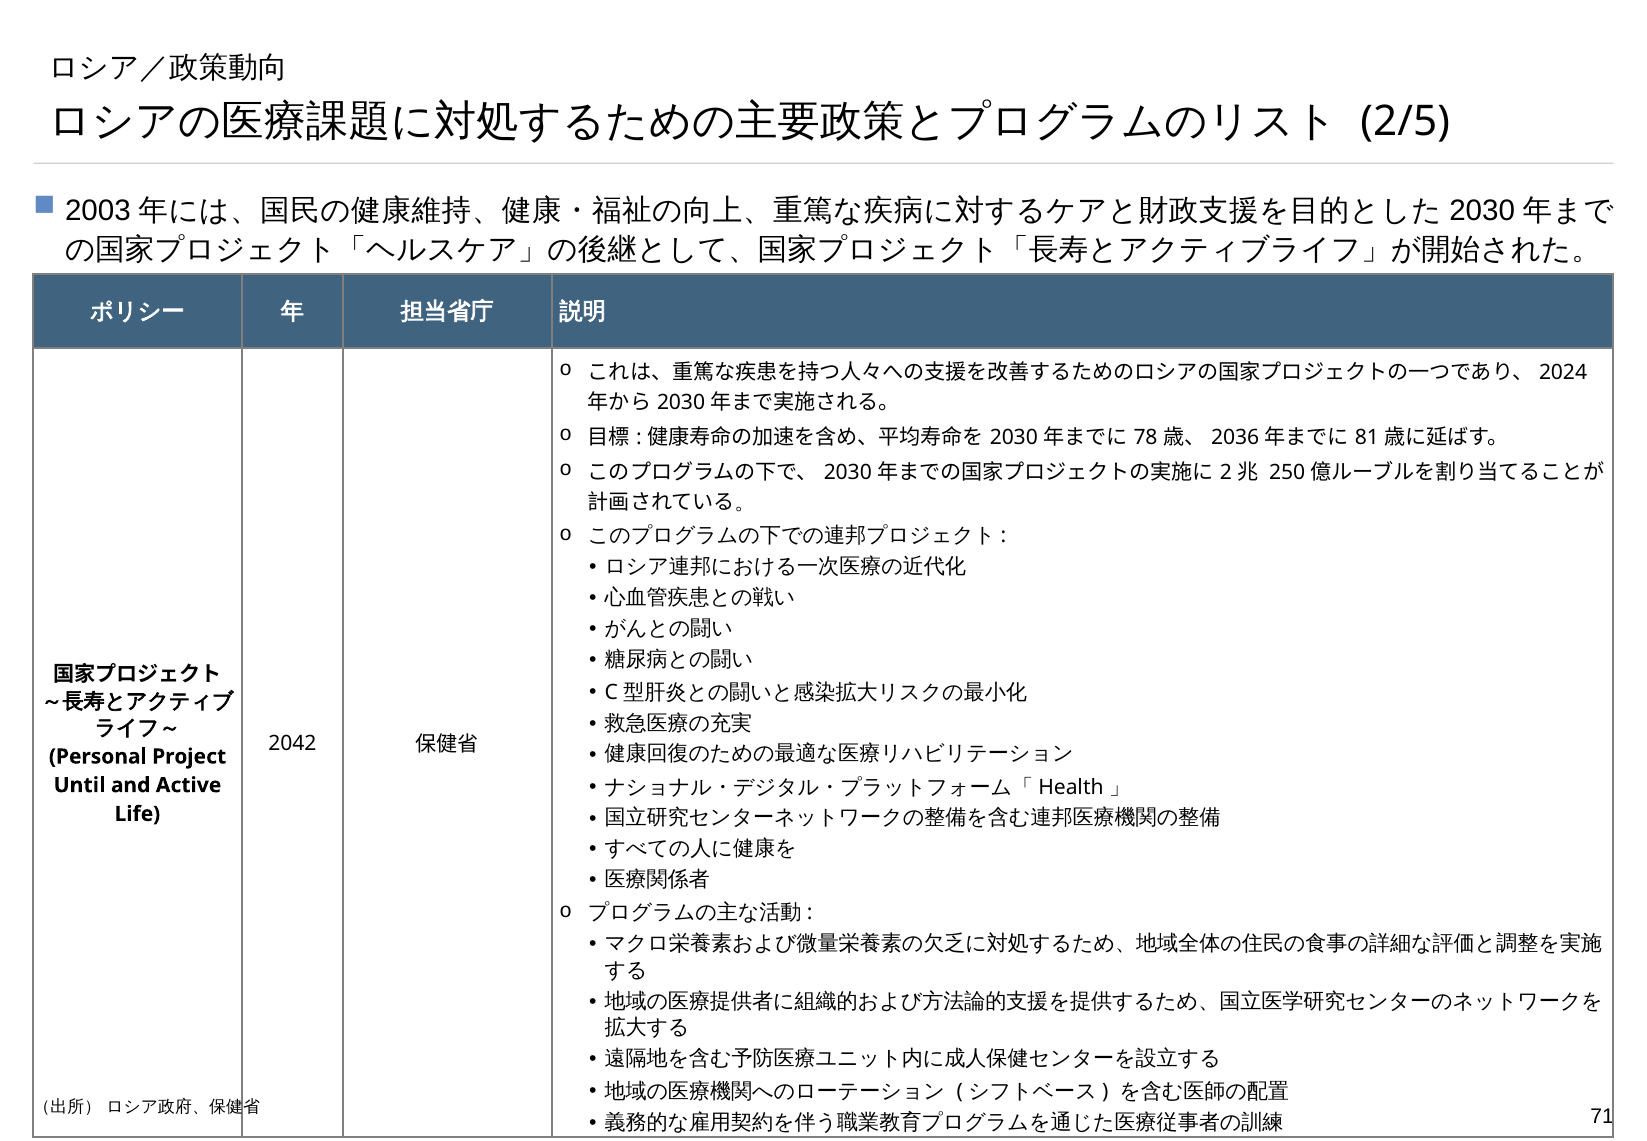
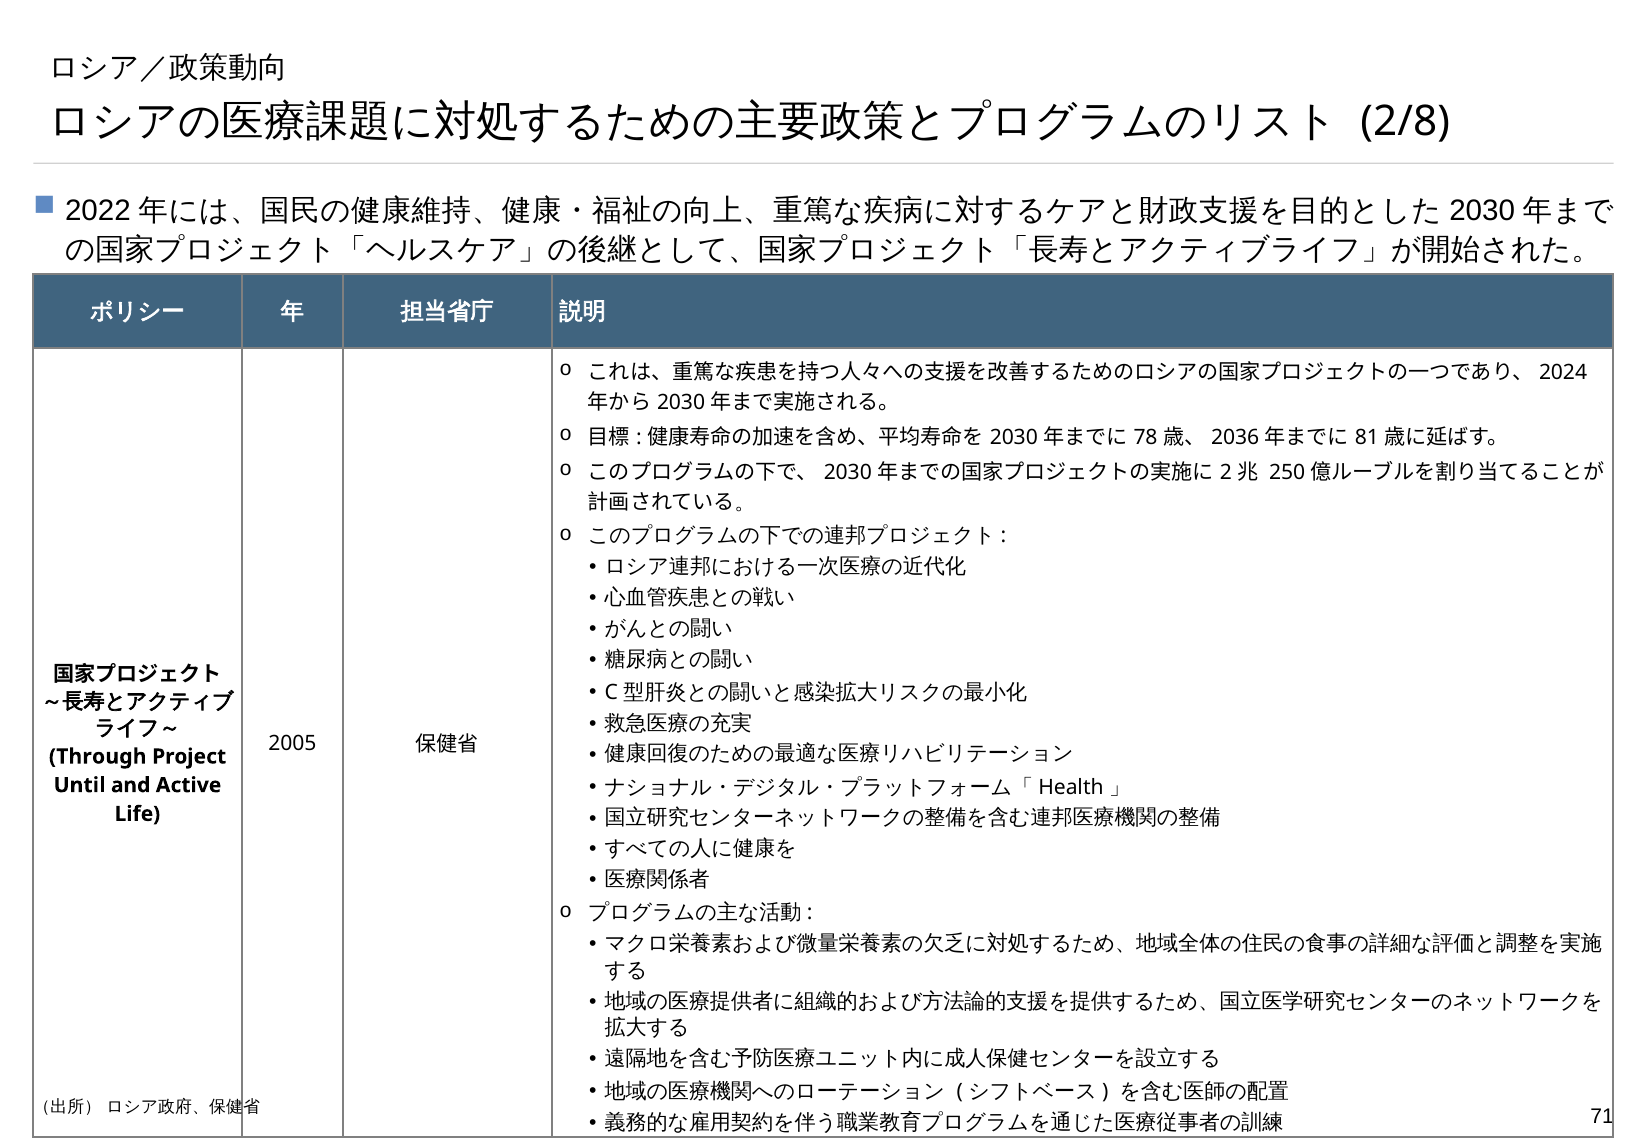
2/5: 2/5 -> 2/8 (1405, 121)
2003: 2003 -> 2022 (98, 210)
2042: 2042 -> 2005 (293, 743)
Personal: Personal -> Through (98, 756)
